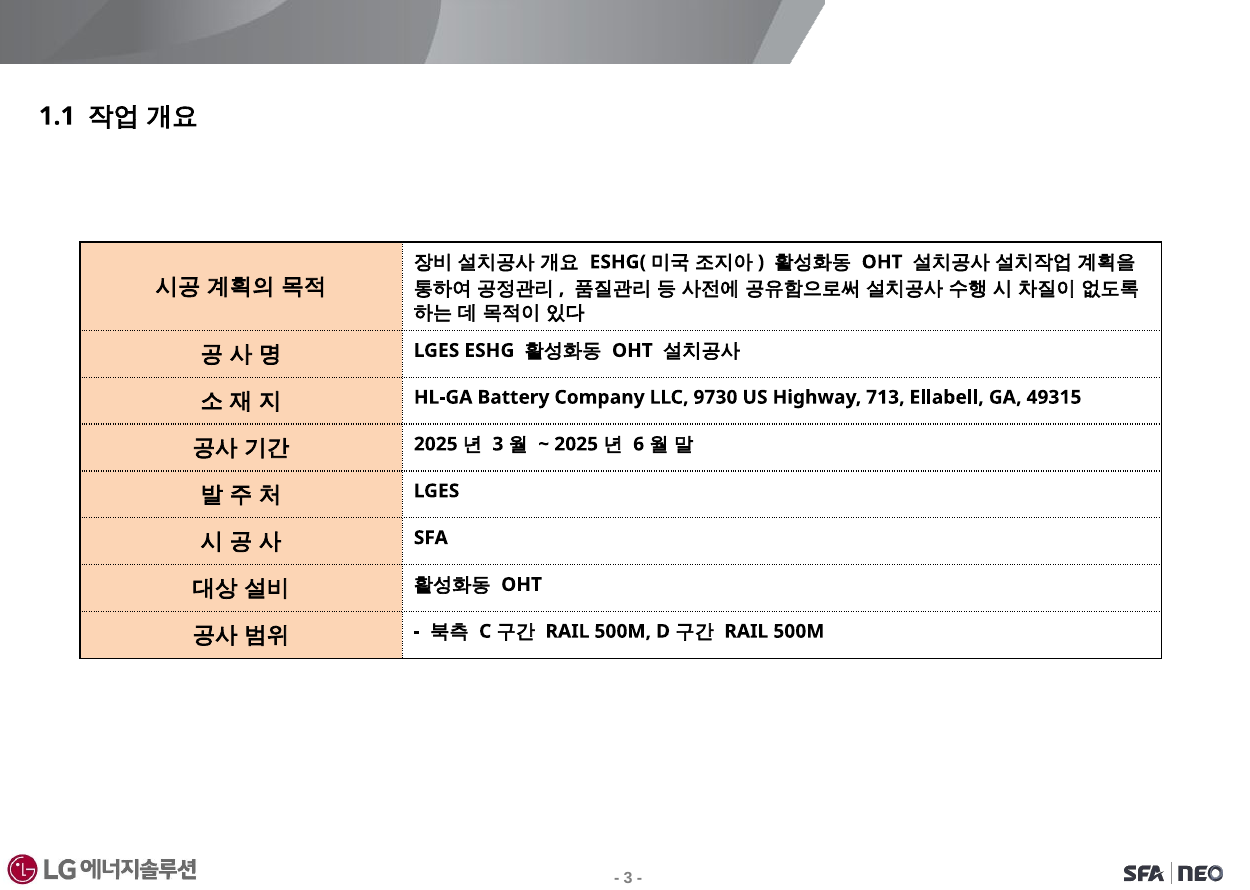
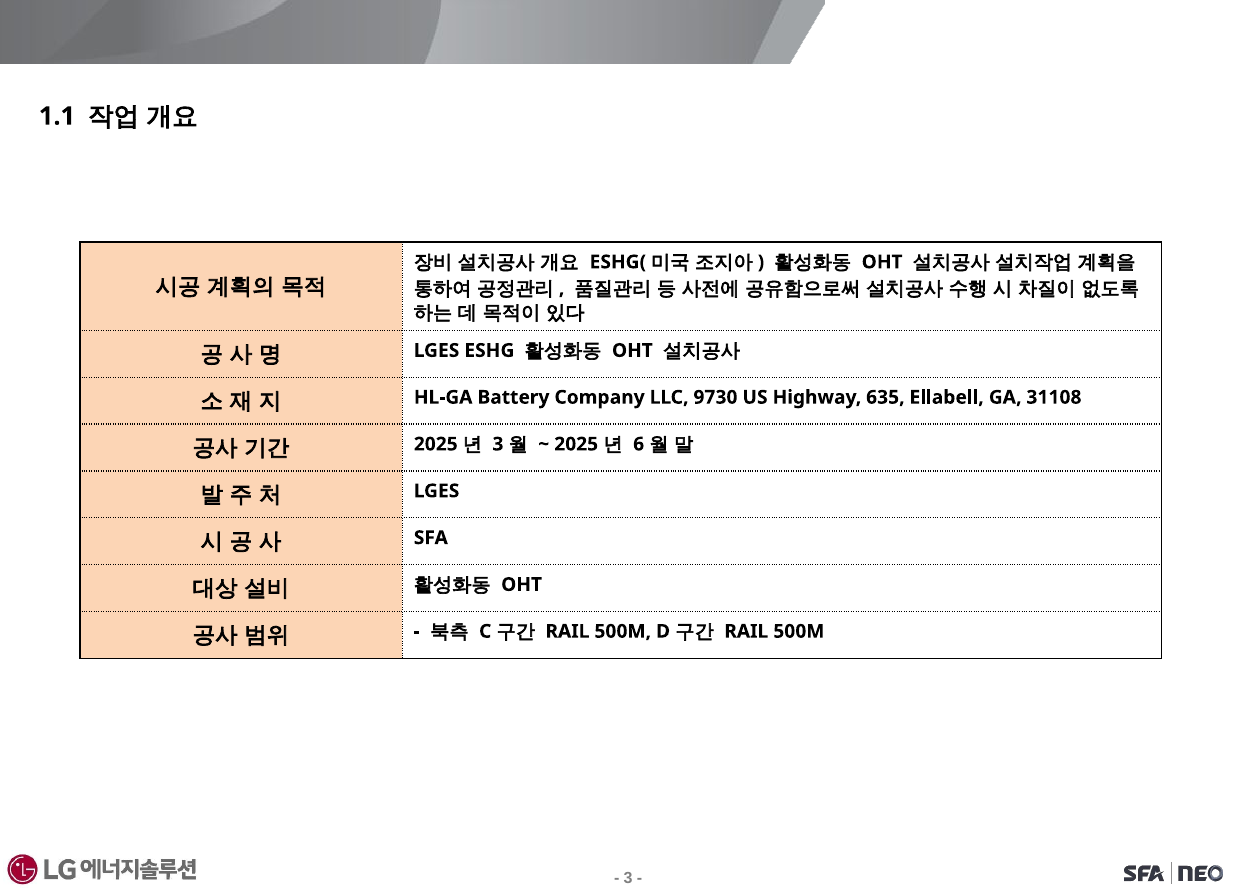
713: 713 -> 635 (885, 397)
49315: 49315 -> 31108 (1054, 397)
